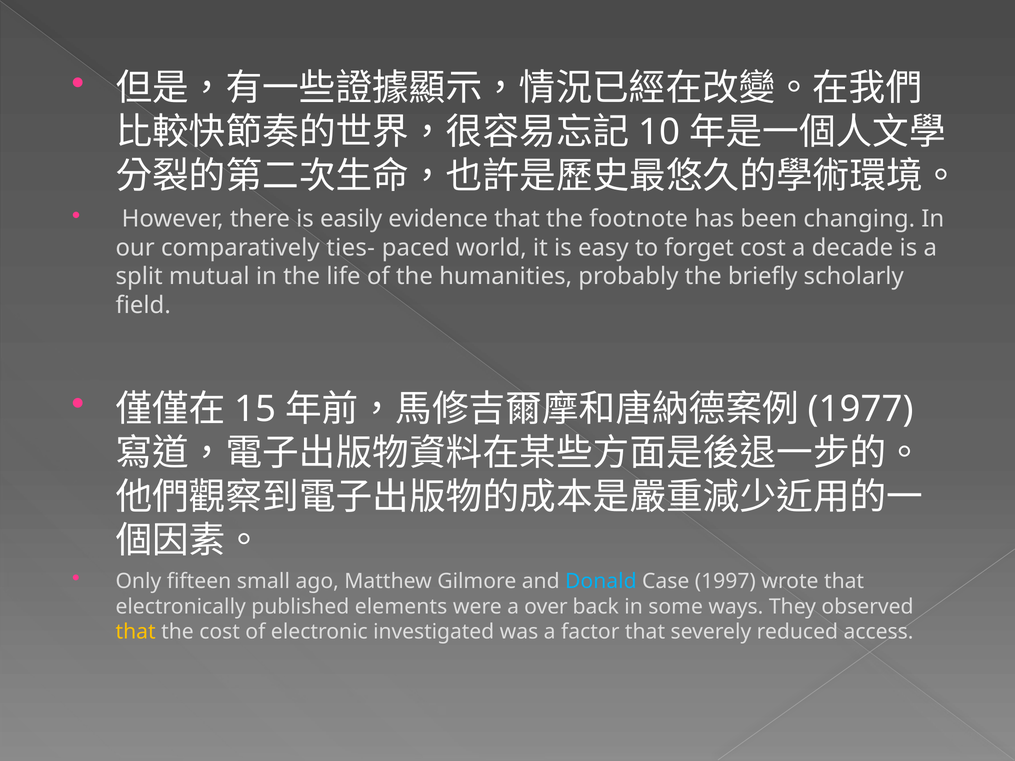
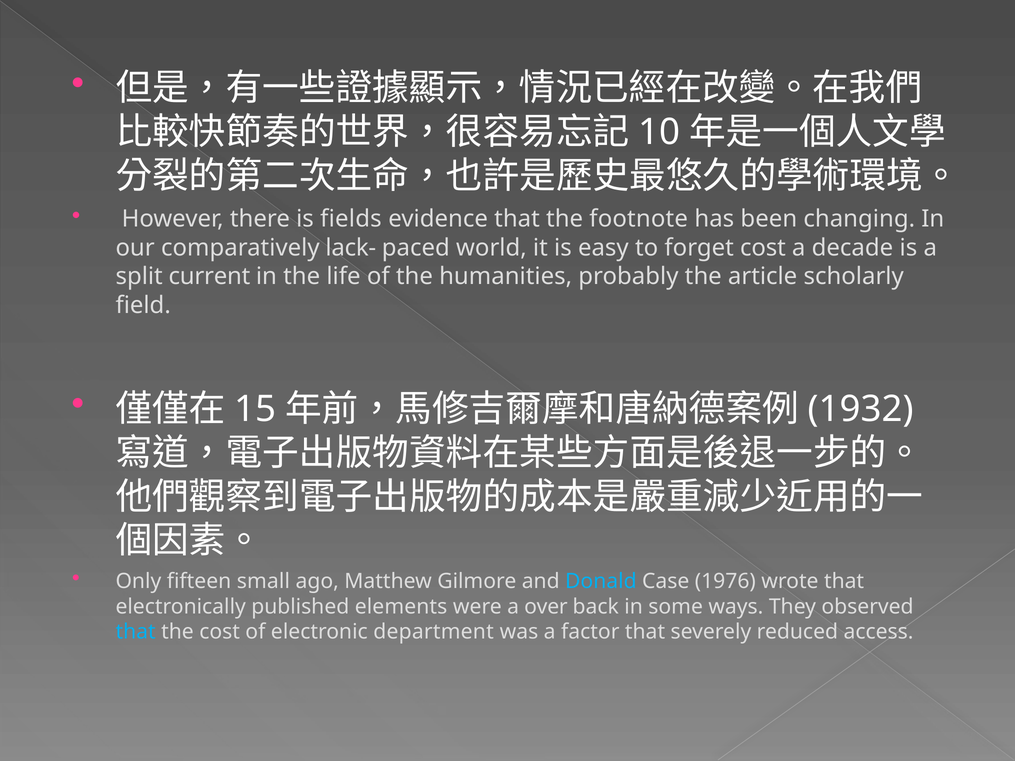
easily: easily -> fields (351, 219)
ties-: ties- -> lack- (351, 248)
mutual: mutual -> current (209, 277)
briefly: briefly -> article (763, 277)
1977: 1977 -> 1932 (861, 409)
1997: 1997 -> 1976 (725, 581)
that colour: yellow -> light blue (136, 632)
investigated: investigated -> department (434, 632)
